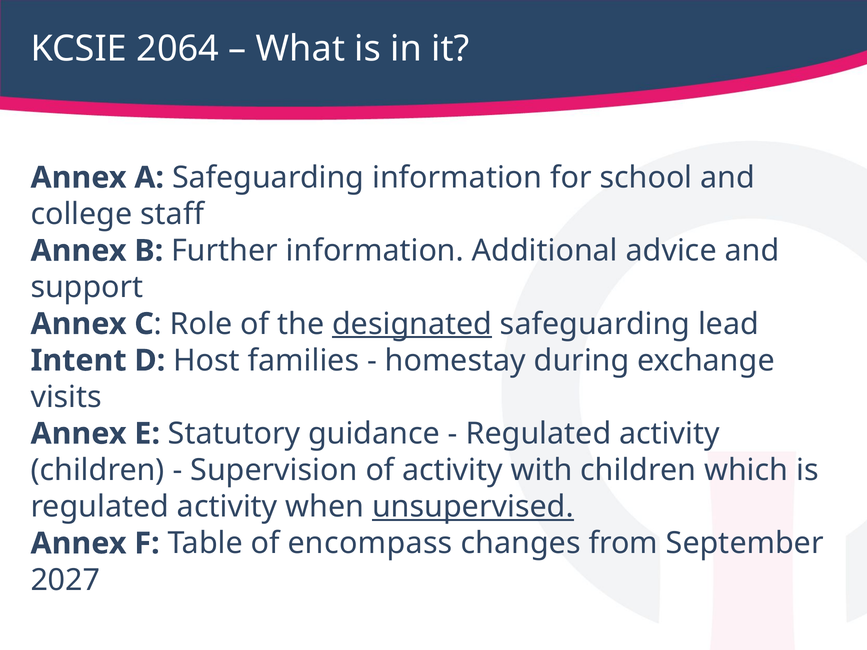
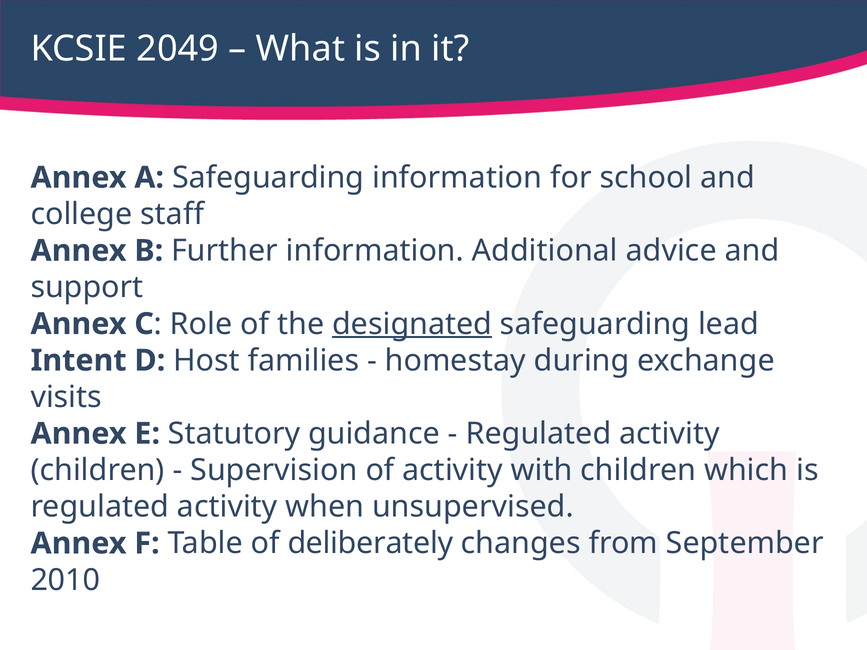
2064: 2064 -> 2049 (178, 49)
unsupervised underline: present -> none (473, 507)
encompass: encompass -> deliberately (370, 544)
2027: 2027 -> 2010 (65, 580)
